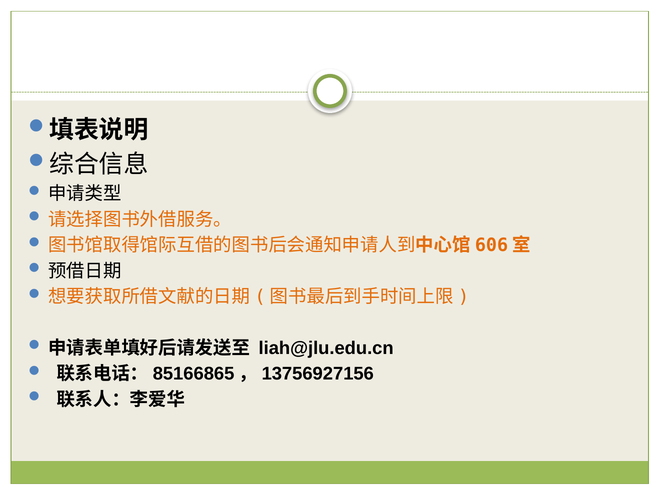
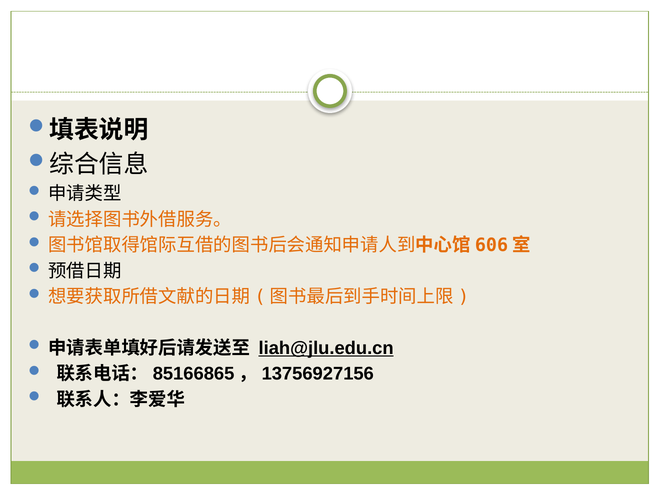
liah@jlu.edu.cn underline: none -> present (326, 348)
